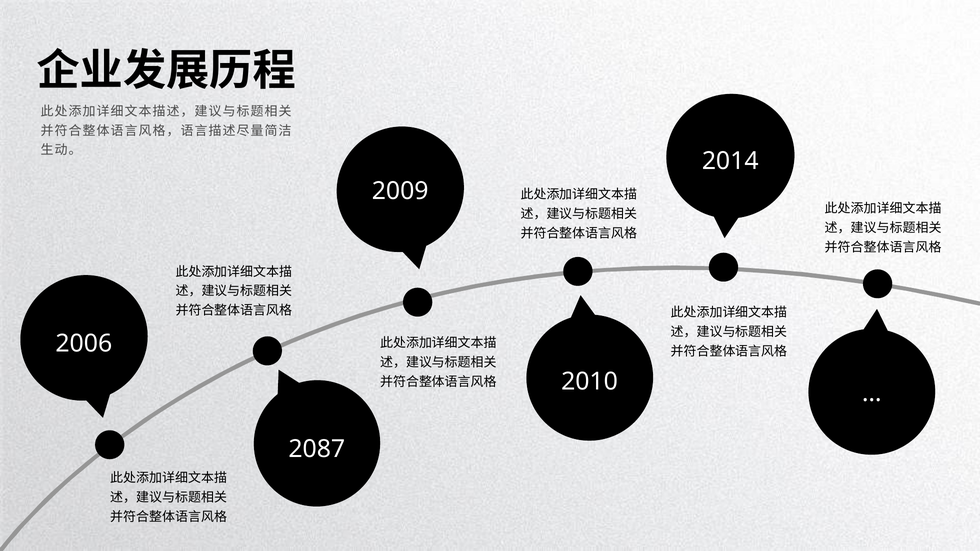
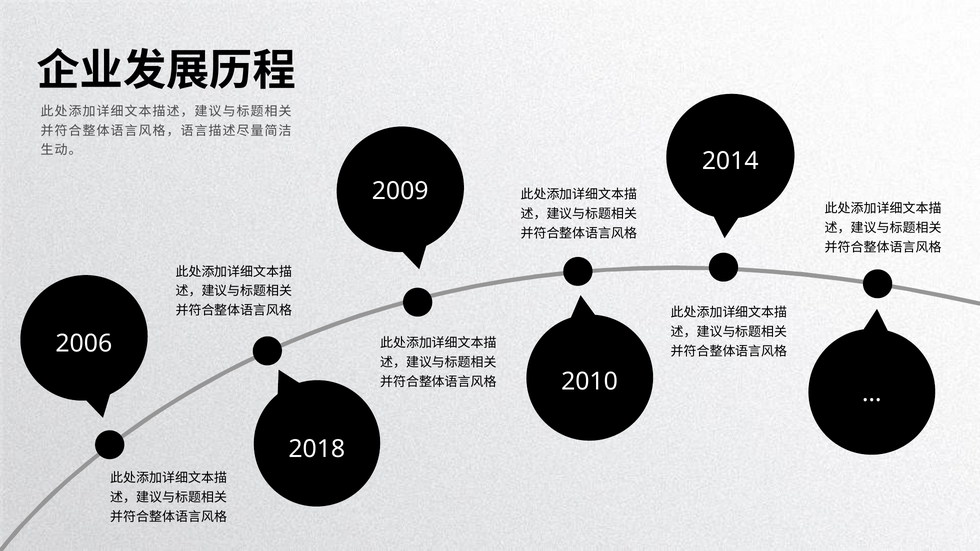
2087: 2087 -> 2018 (317, 449)
